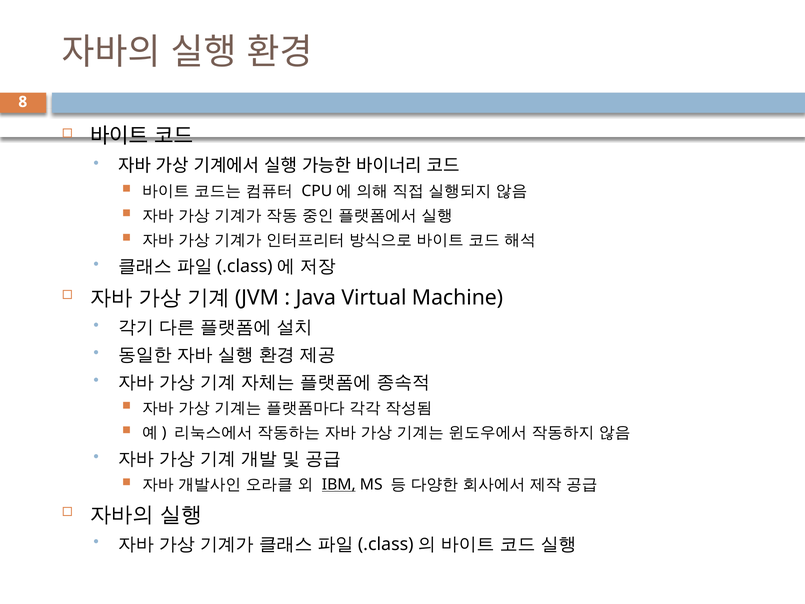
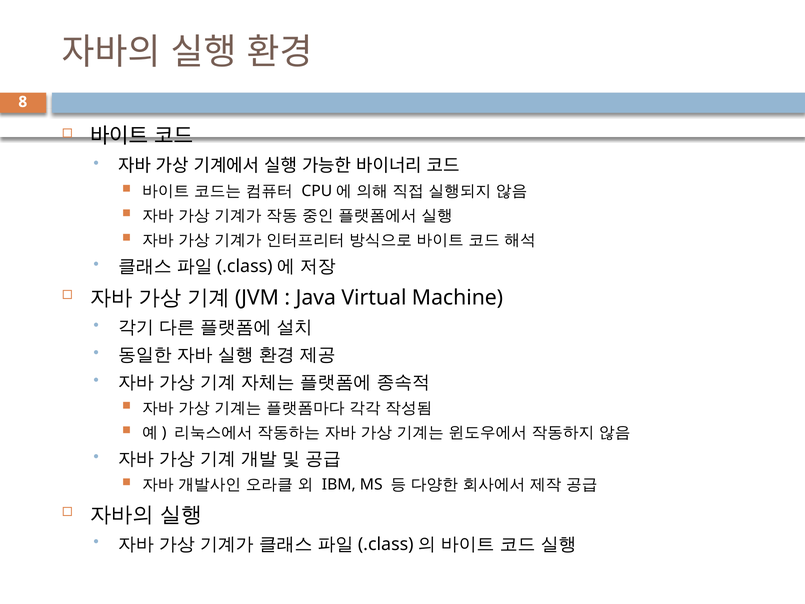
IBM underline: present -> none (339, 484)
